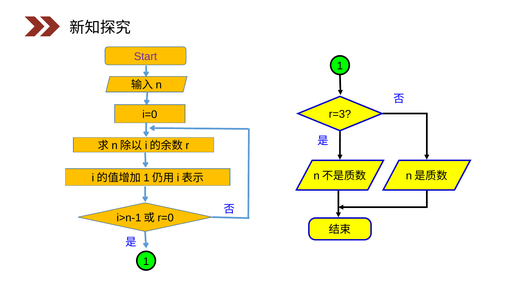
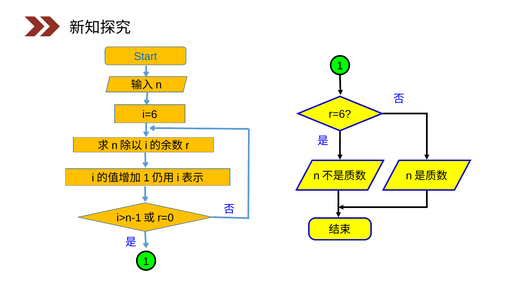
Start colour: purple -> blue (146, 56)
r=3: r=3 -> r=6 (340, 114)
i=0: i=0 -> i=6 (150, 114)
